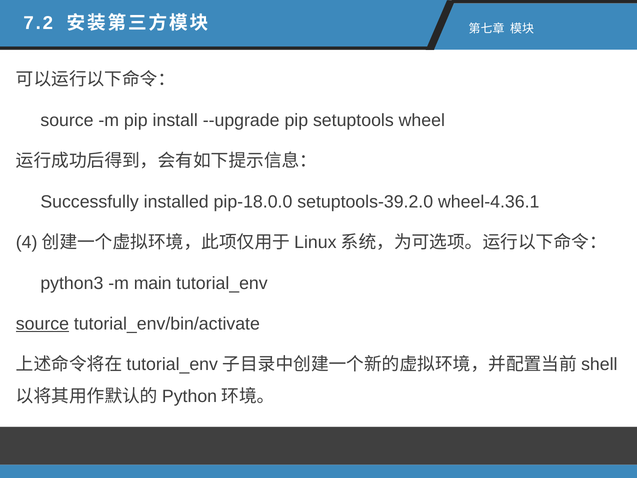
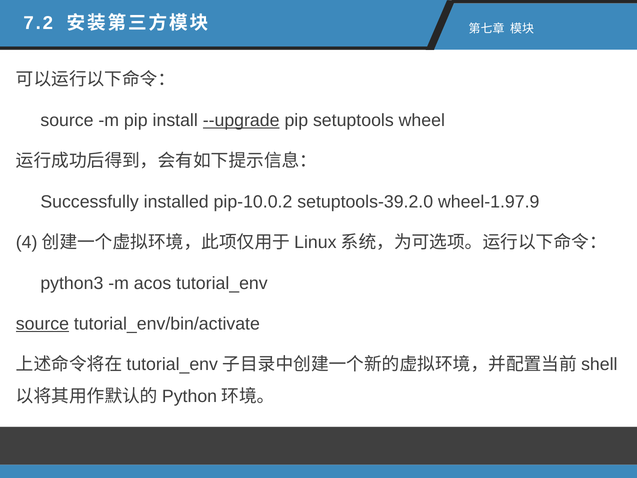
--upgrade underline: none -> present (241, 120)
pip-18.0.0: pip-18.0.0 -> pip-10.0.2 (253, 202)
wheel-4.36.1: wheel-4.36.1 -> wheel-1.97.9 (489, 202)
main: main -> acos (153, 283)
